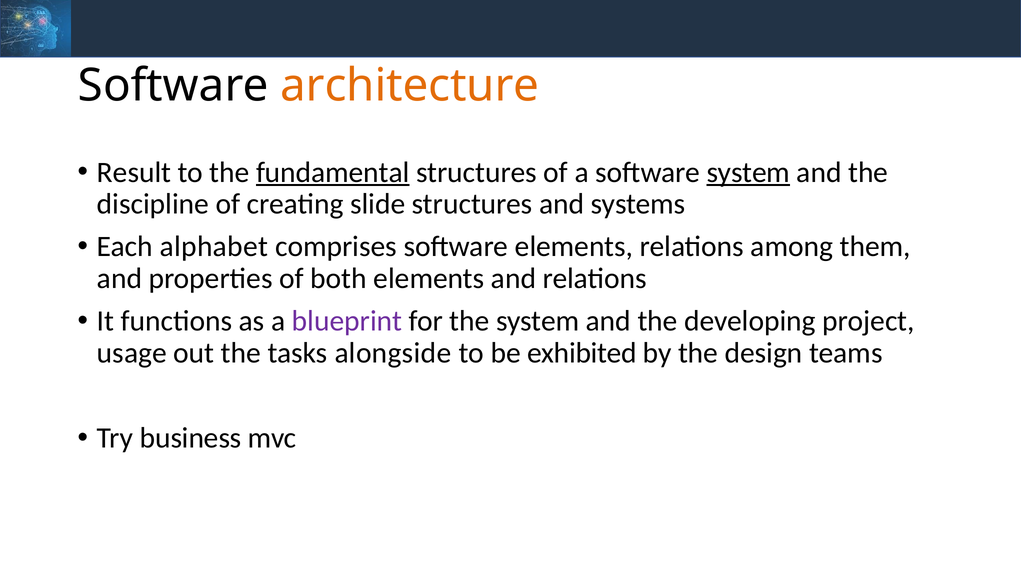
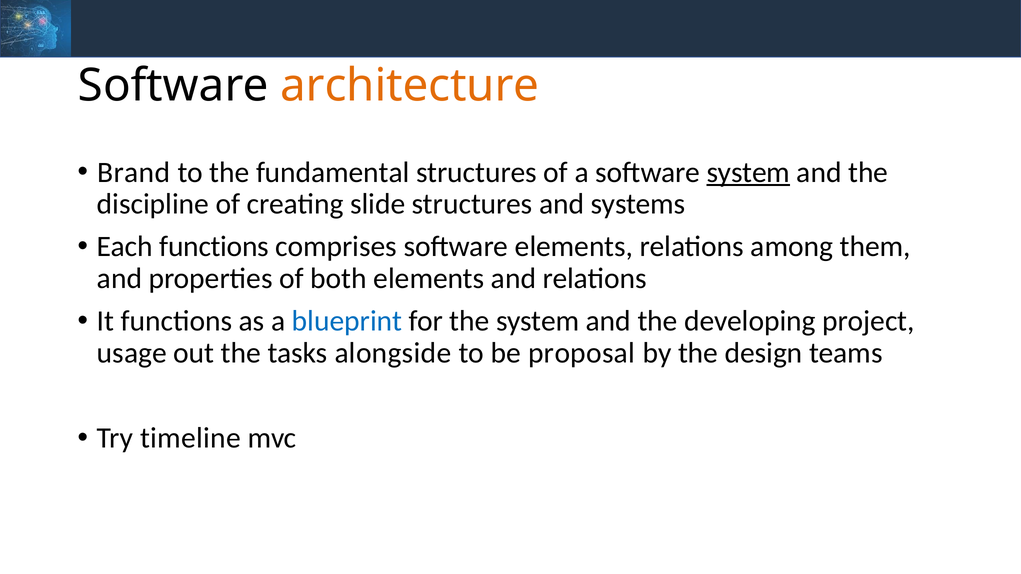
Result: Result -> Brand (134, 172)
fundamental underline: present -> none (333, 172)
Each alphabet: alphabet -> functions (214, 247)
blueprint colour: purple -> blue (347, 321)
exhibited: exhibited -> proposal (582, 353)
business: business -> timeline (190, 438)
